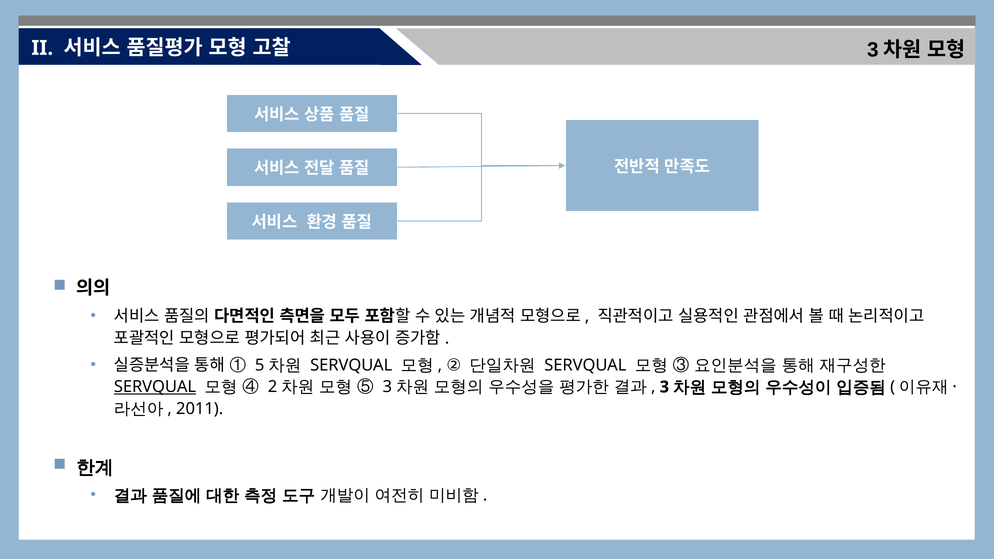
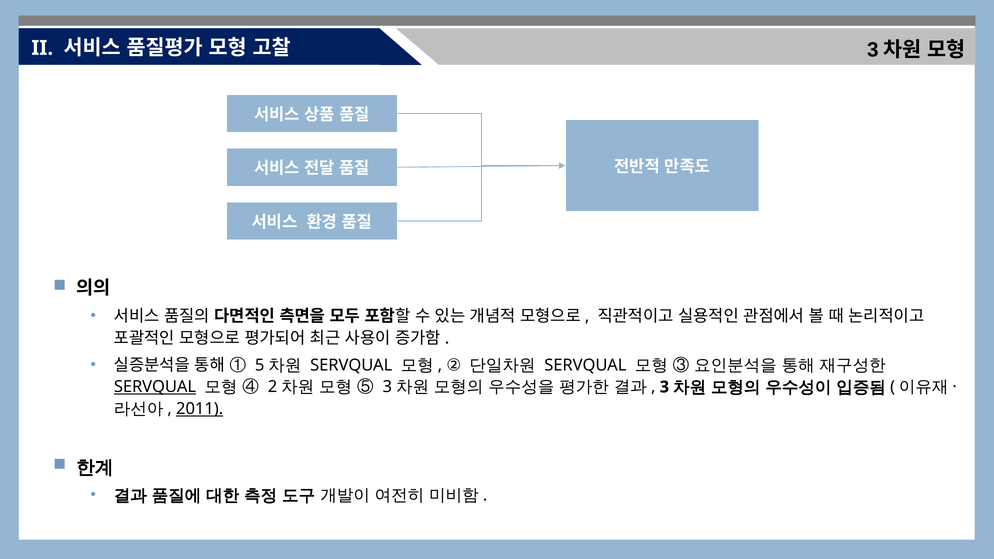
2011 underline: none -> present (200, 409)
